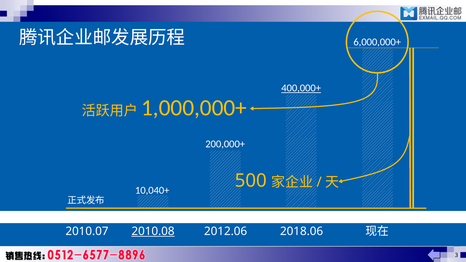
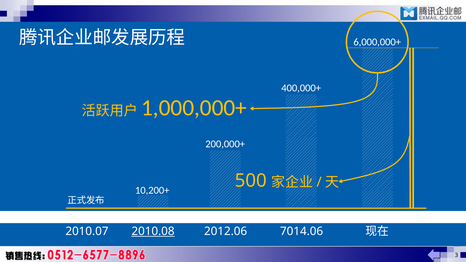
400,000+ underline: present -> none (301, 88)
10,040+: 10,040+ -> 10,200+ (152, 191)
2018.06: 2018.06 -> 7014.06 (302, 231)
